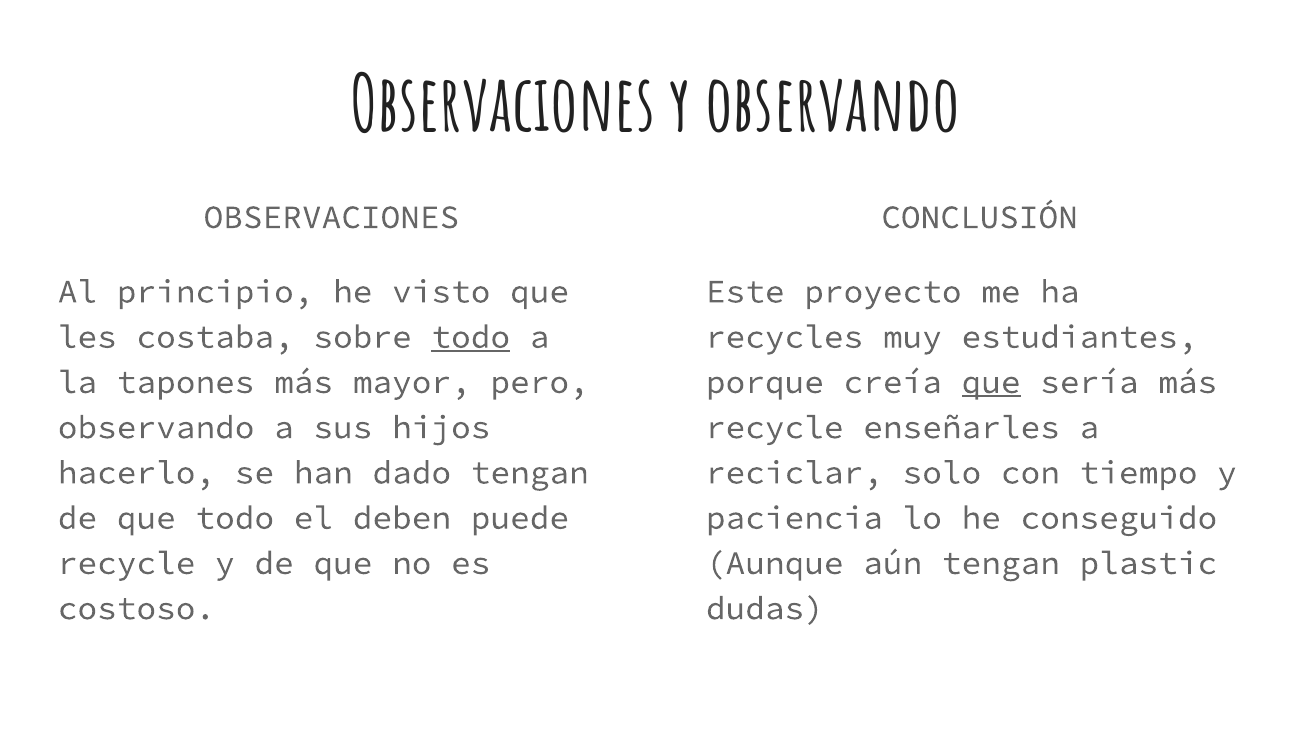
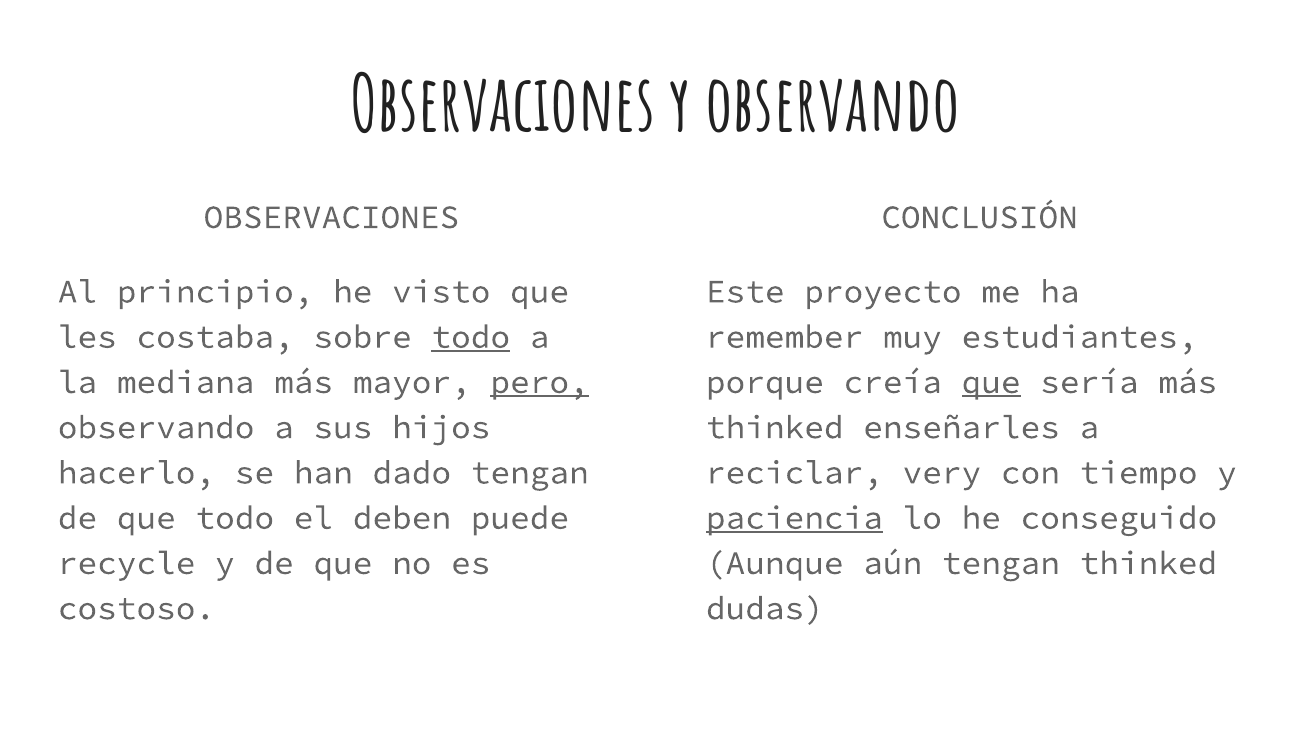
recycles: recycles -> remember (785, 337)
tapones: tapones -> mediana (186, 382)
pero underline: none -> present (540, 382)
recycle: recycle -> thinked (775, 427)
solo: solo -> very (942, 472)
paciencia underline: none -> present (794, 518)
tengan plastic: plastic -> thinked (1148, 563)
